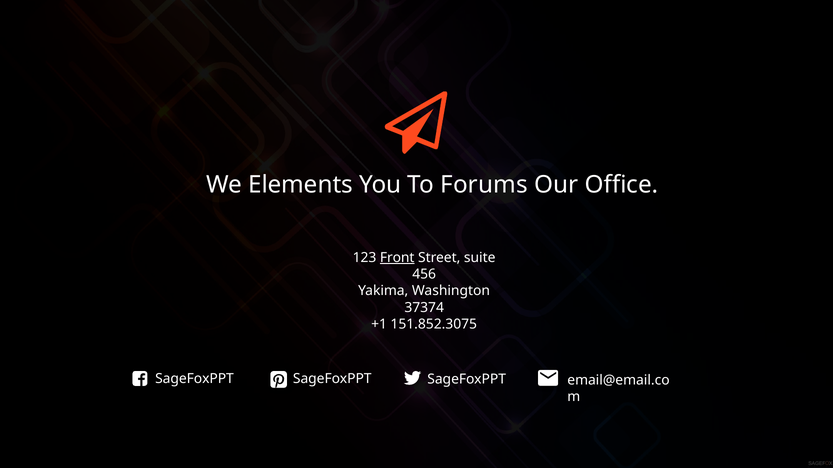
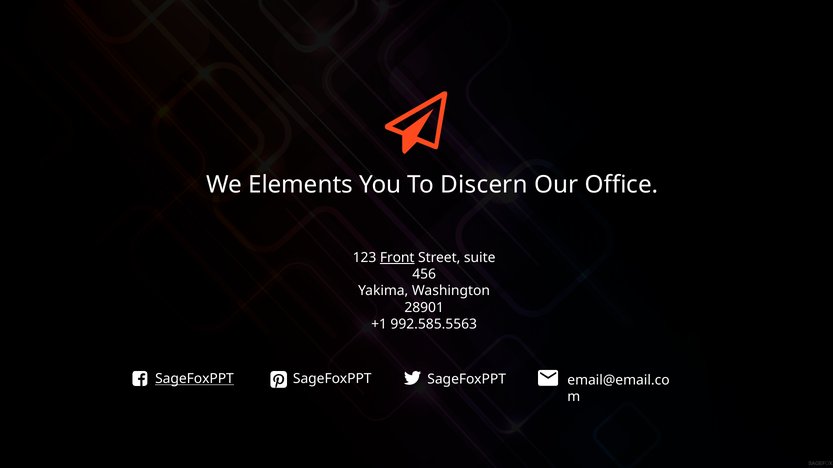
Forums: Forums -> Discern (484, 185)
37374: 37374 -> 28901 (424, 308)
151.852.3075: 151.852.3075 -> 992.585.5563 (434, 325)
SageFoxPPT underline: none -> present (194, 379)
